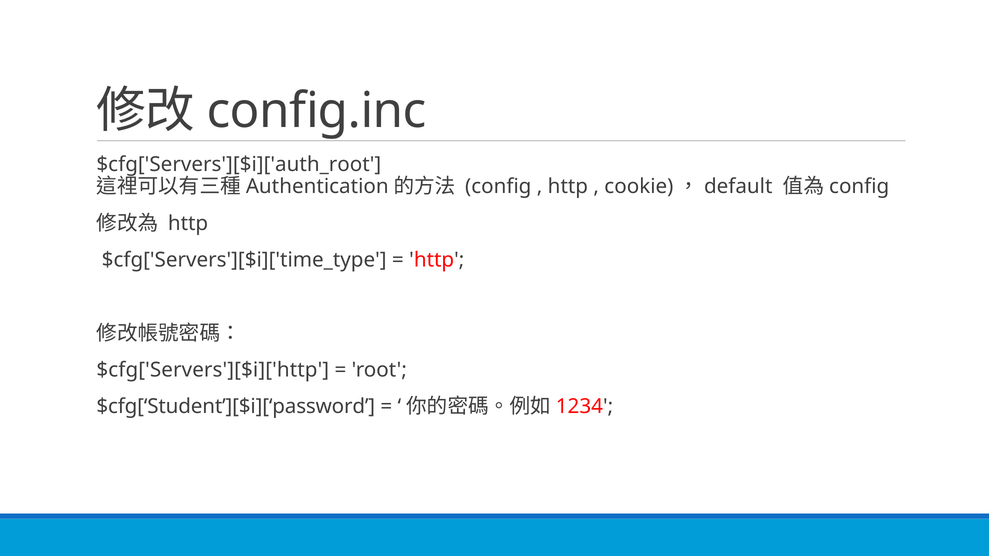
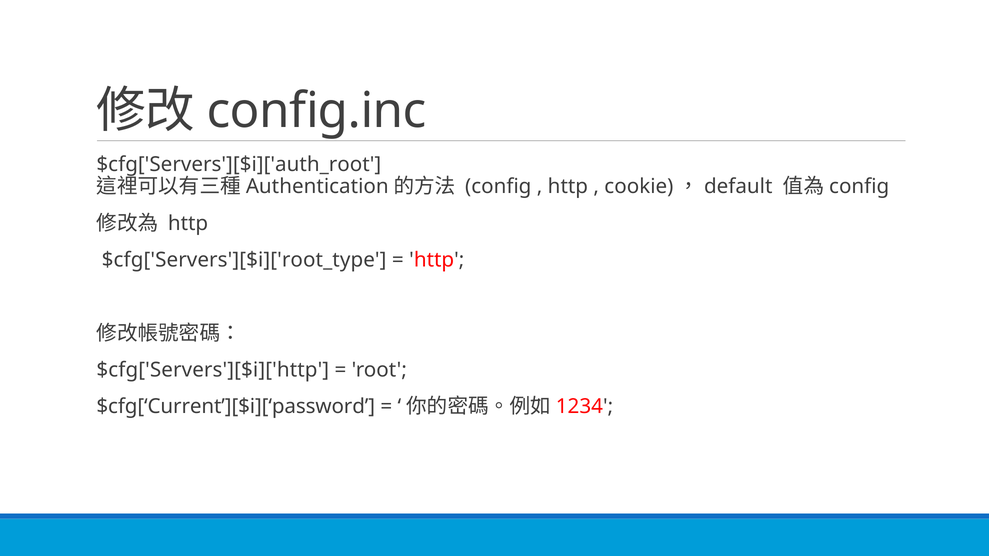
$cfg['Servers'][$i]['time_type: $cfg['Servers'][$i]['time_type -> $cfg['Servers'][$i]['root_type (244, 260)
$cfg[‘Student’][$i][‘password: $cfg[‘Student’][$i][‘password -> $cfg[‘Current’][$i][‘password (236, 407)
